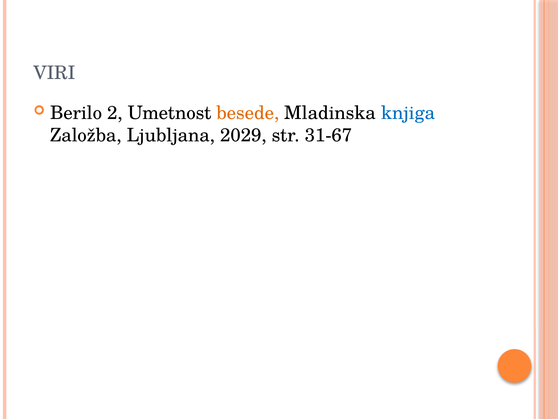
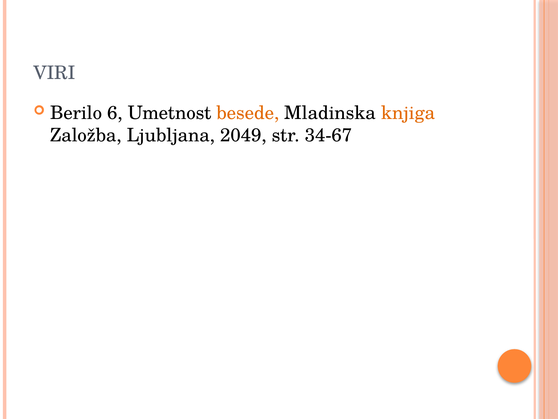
2: 2 -> 6 (115, 113)
knjiga colour: blue -> orange (408, 113)
2029: 2029 -> 2049 (244, 135)
31-67: 31-67 -> 34-67 (329, 135)
